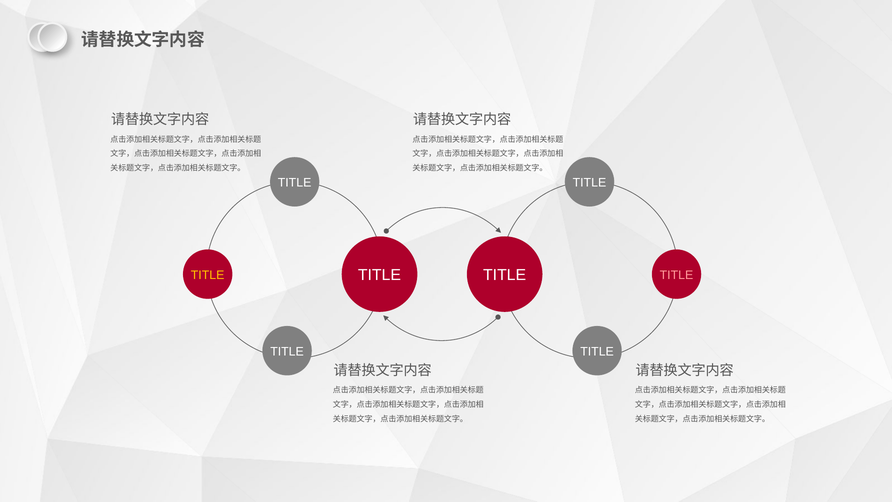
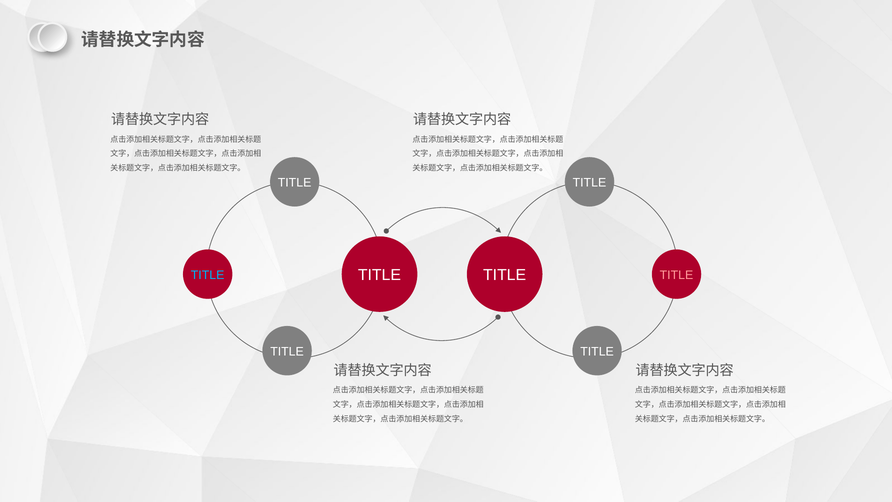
TITLE colour: yellow -> light blue (208, 275)
